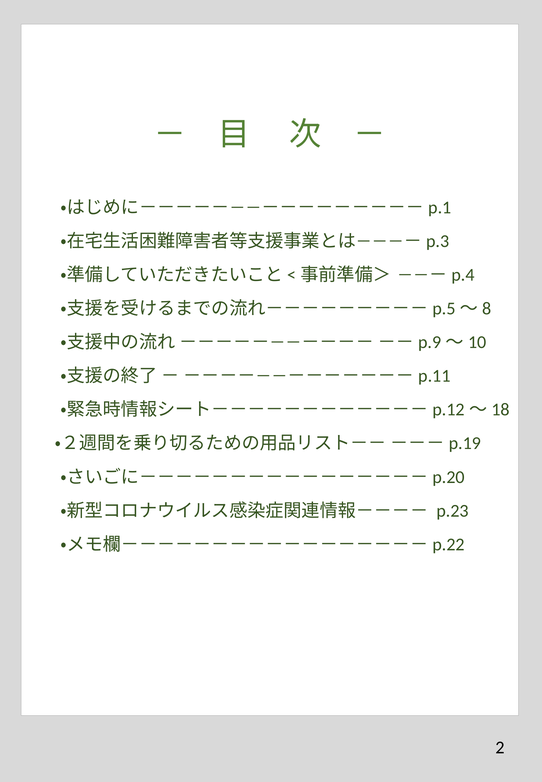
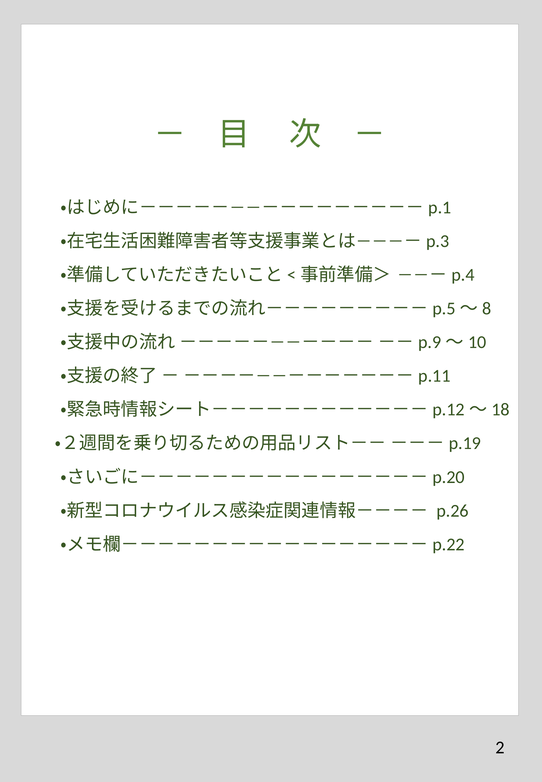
p.23: p.23 -> p.26 (453, 511)
